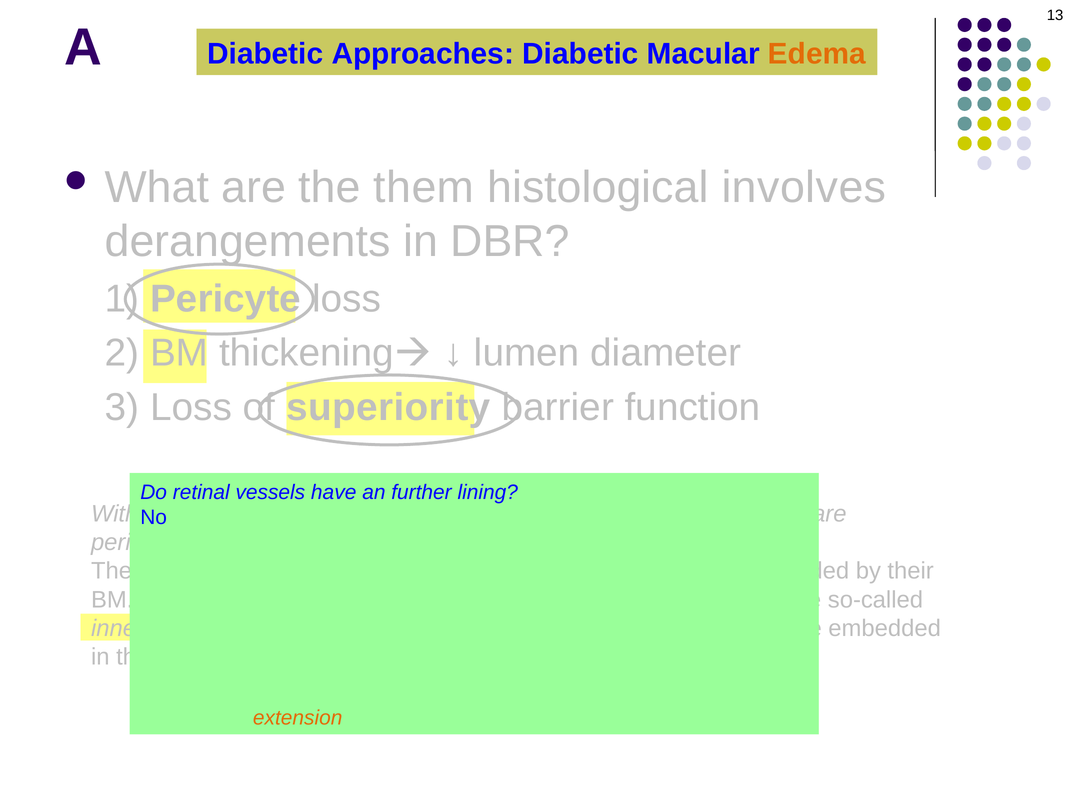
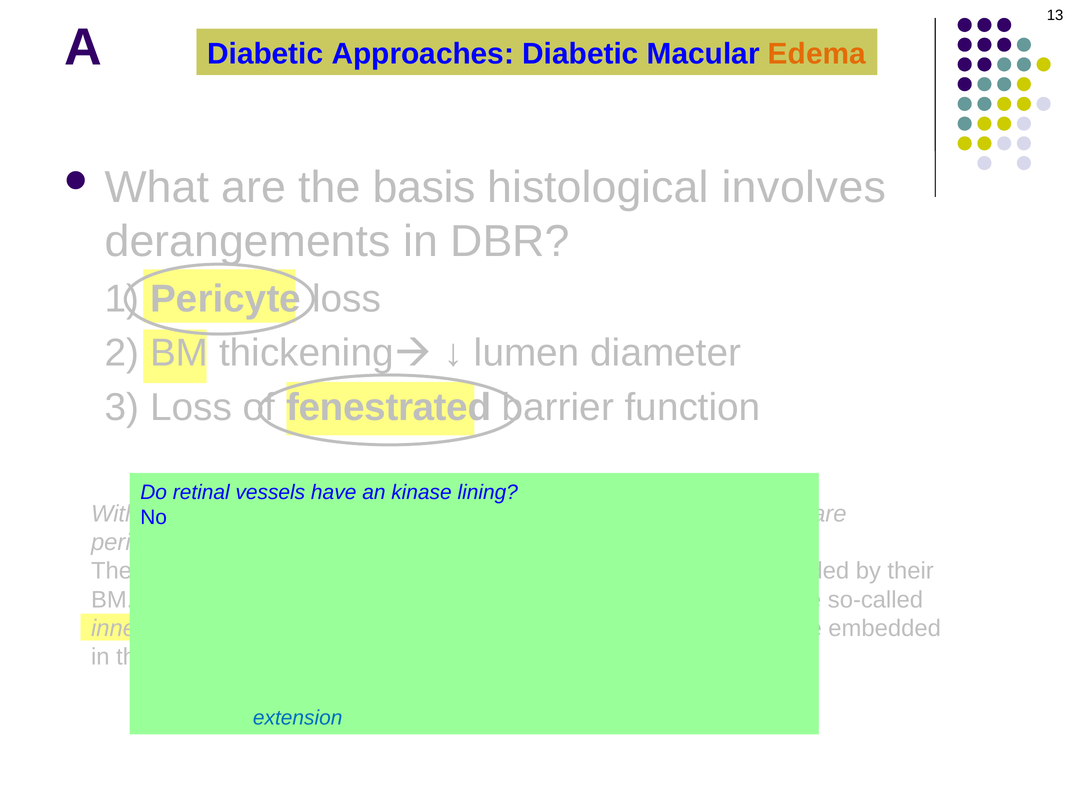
them: them -> basis (424, 187)
superiority: superiority -> fenestrated (389, 407)
further: further -> kinase (421, 492)
extension colour: orange -> blue (298, 718)
